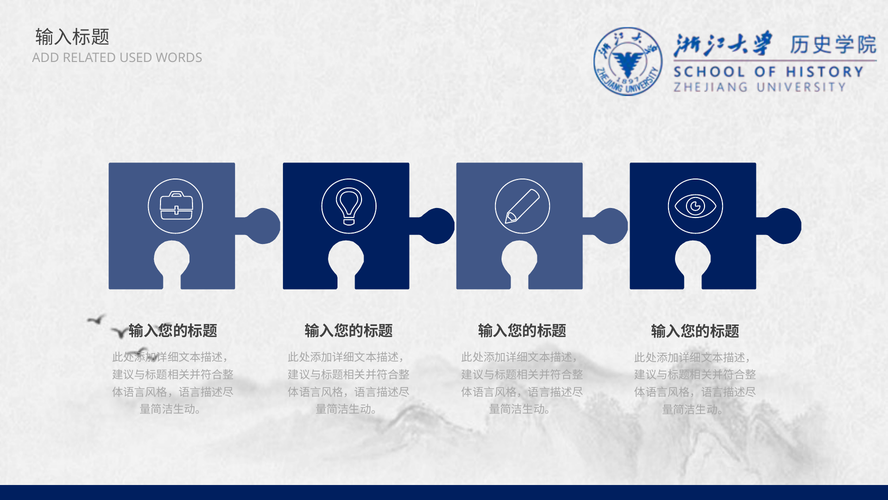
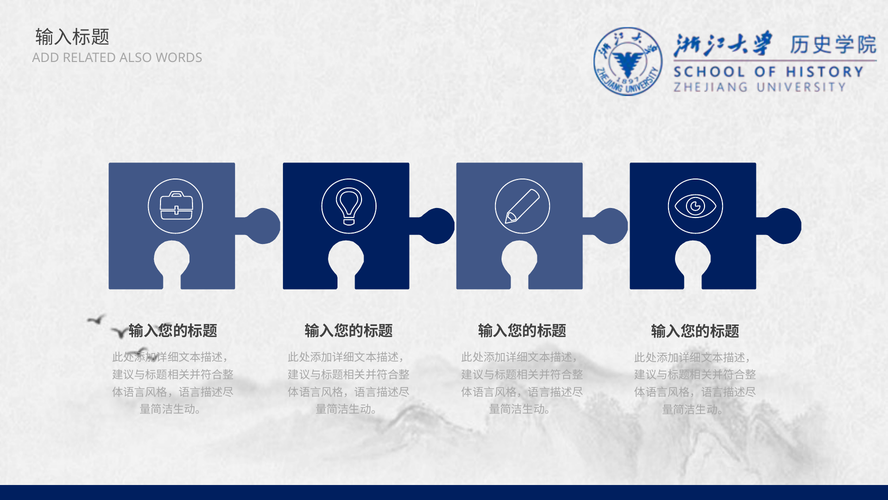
USED: USED -> ALSO (136, 58)
